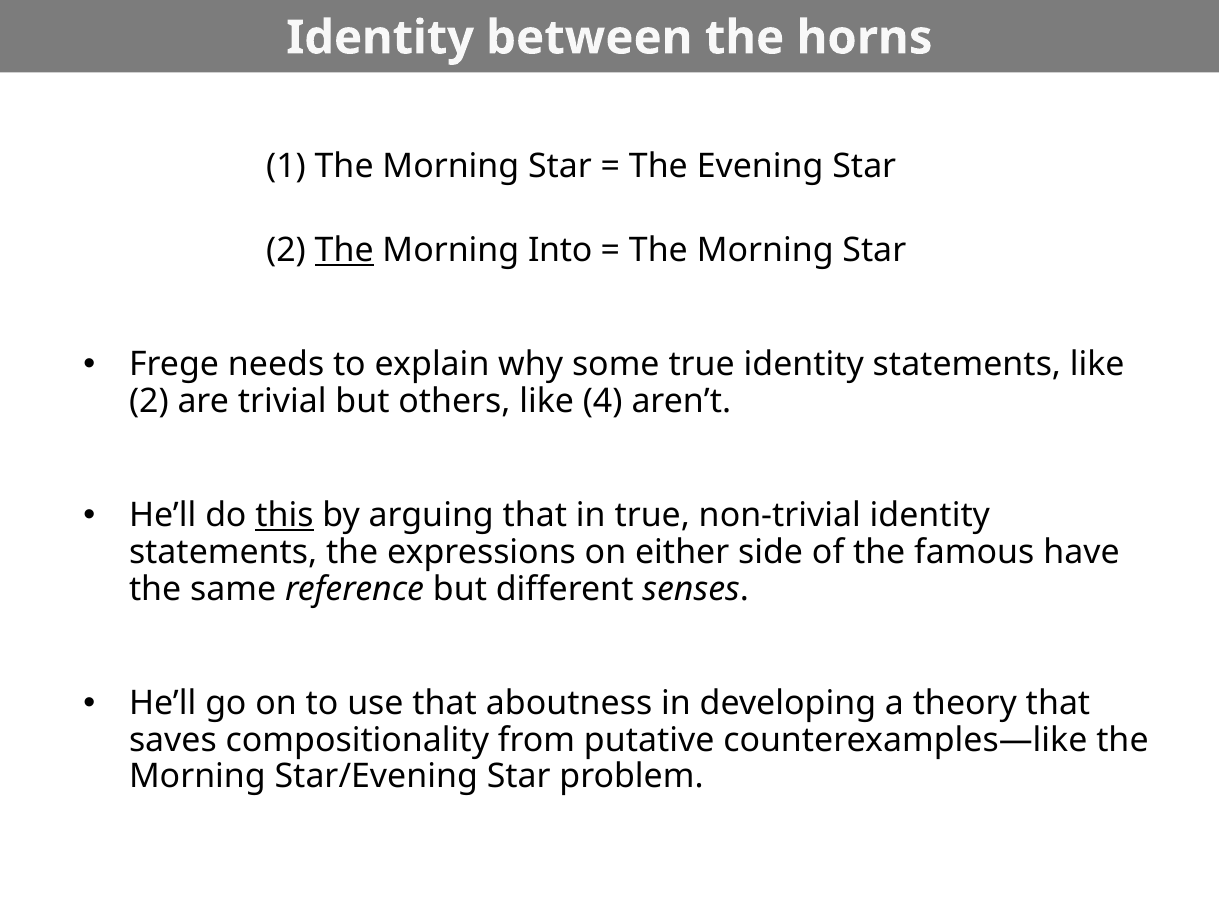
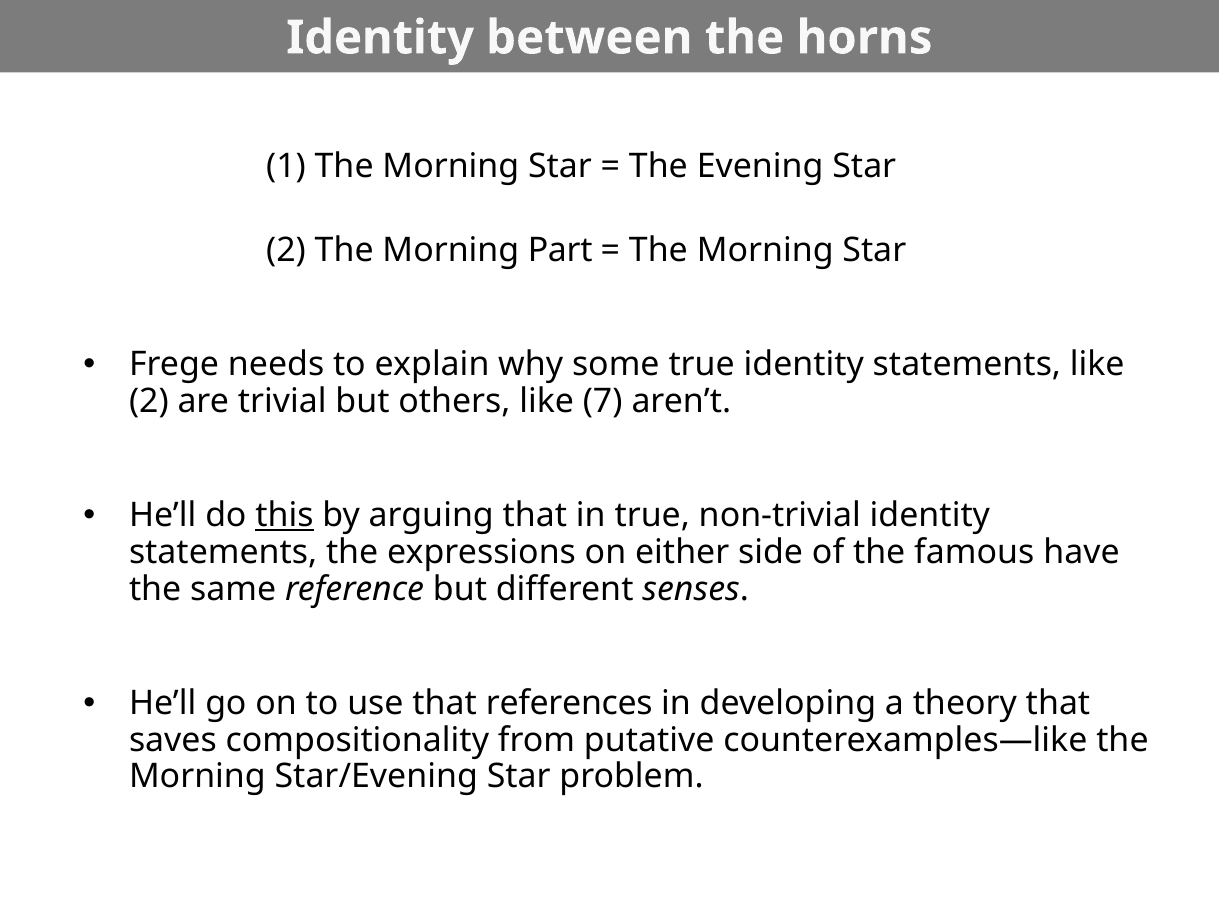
The underline: present -> none (344, 250)
Into: Into -> Part (560, 250)
4: 4 -> 7 (603, 401)
aboutness: aboutness -> references (569, 703)
